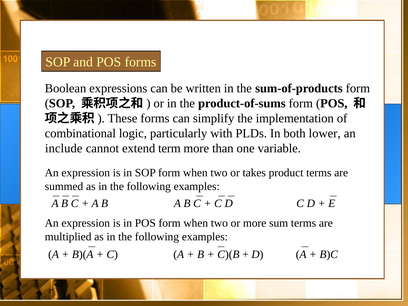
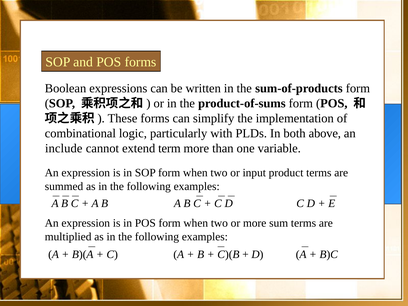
lower: lower -> above (325, 133)
takes: takes -> input (254, 173)
